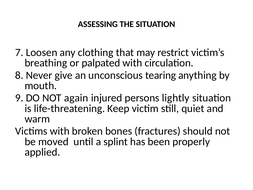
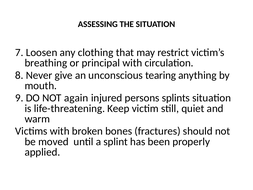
palpated: palpated -> principal (101, 63)
lightly: lightly -> splints (176, 98)
